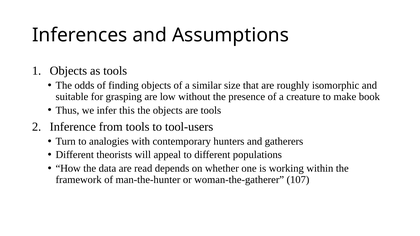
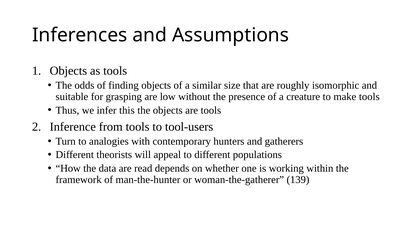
make book: book -> tools (369, 97)
107: 107 -> 139 (298, 180)
